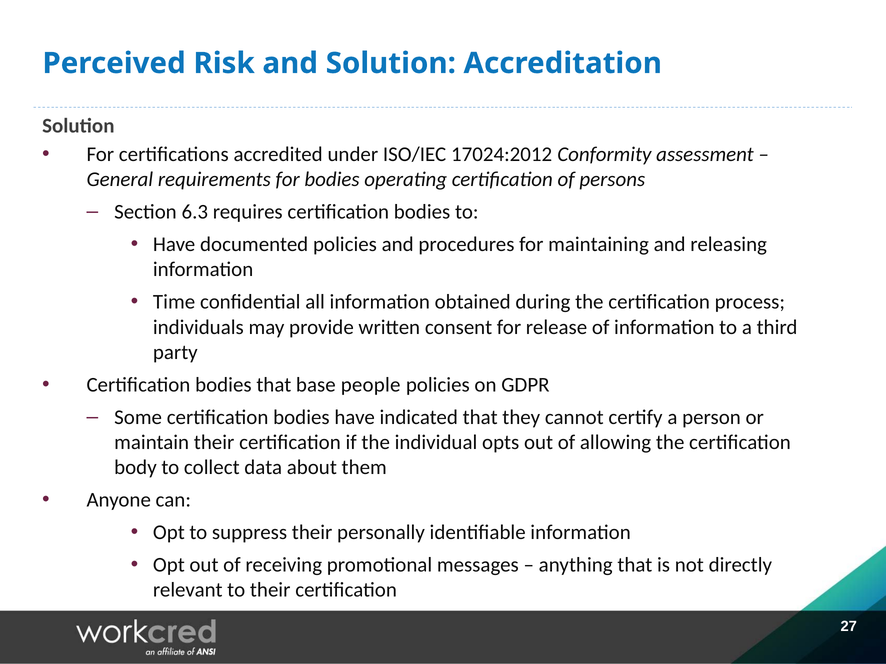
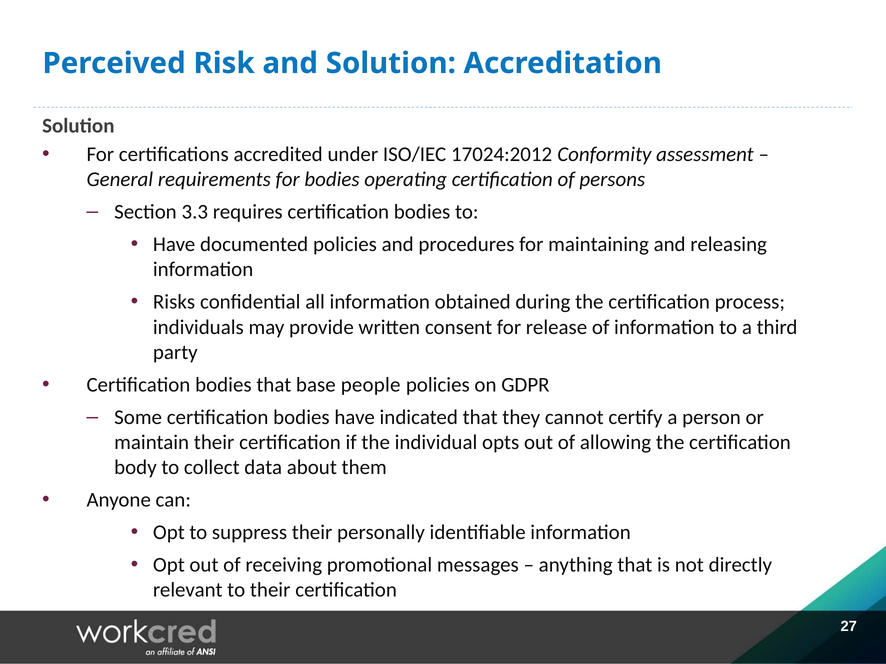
6.3: 6.3 -> 3.3 (195, 212)
Time: Time -> Risks (174, 302)
